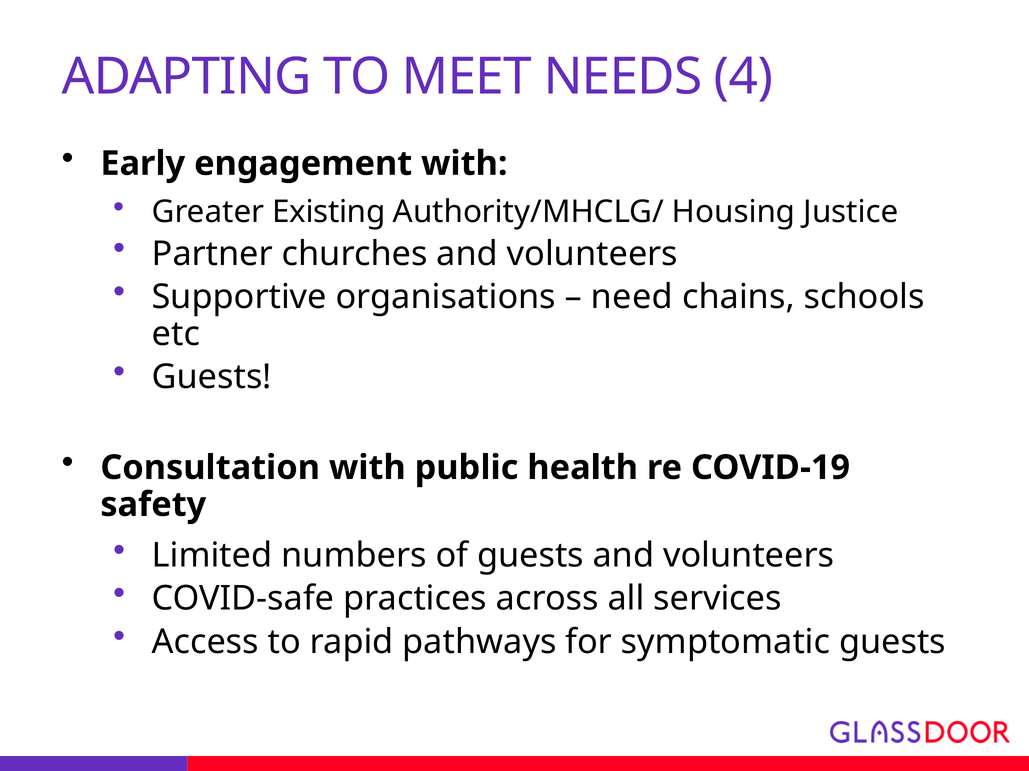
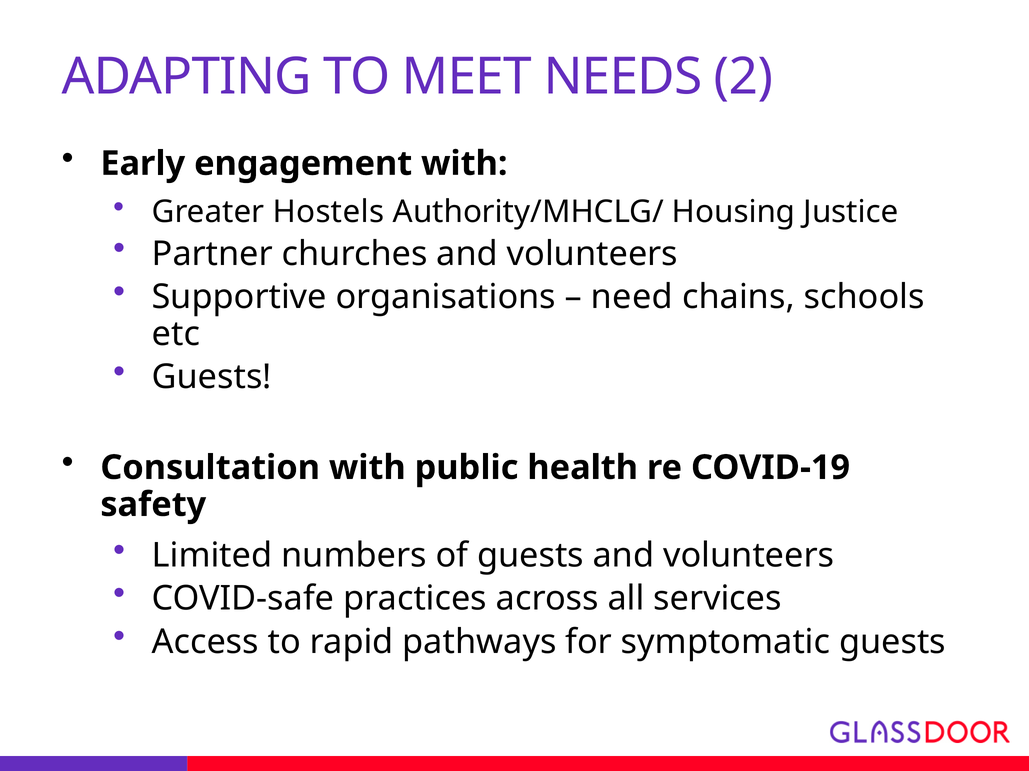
4: 4 -> 2 (743, 77)
Existing: Existing -> Hostels (328, 212)
